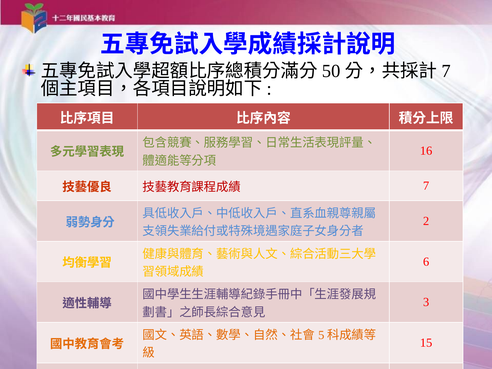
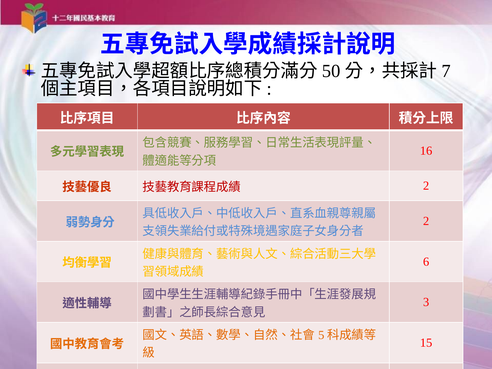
7: 7 -> 2 (426, 186)
